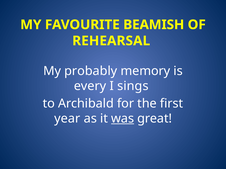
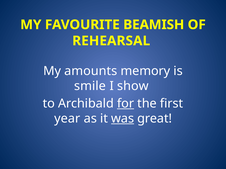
probably: probably -> amounts (91, 71)
every: every -> smile (90, 86)
sings: sings -> show (133, 86)
for underline: none -> present (126, 104)
